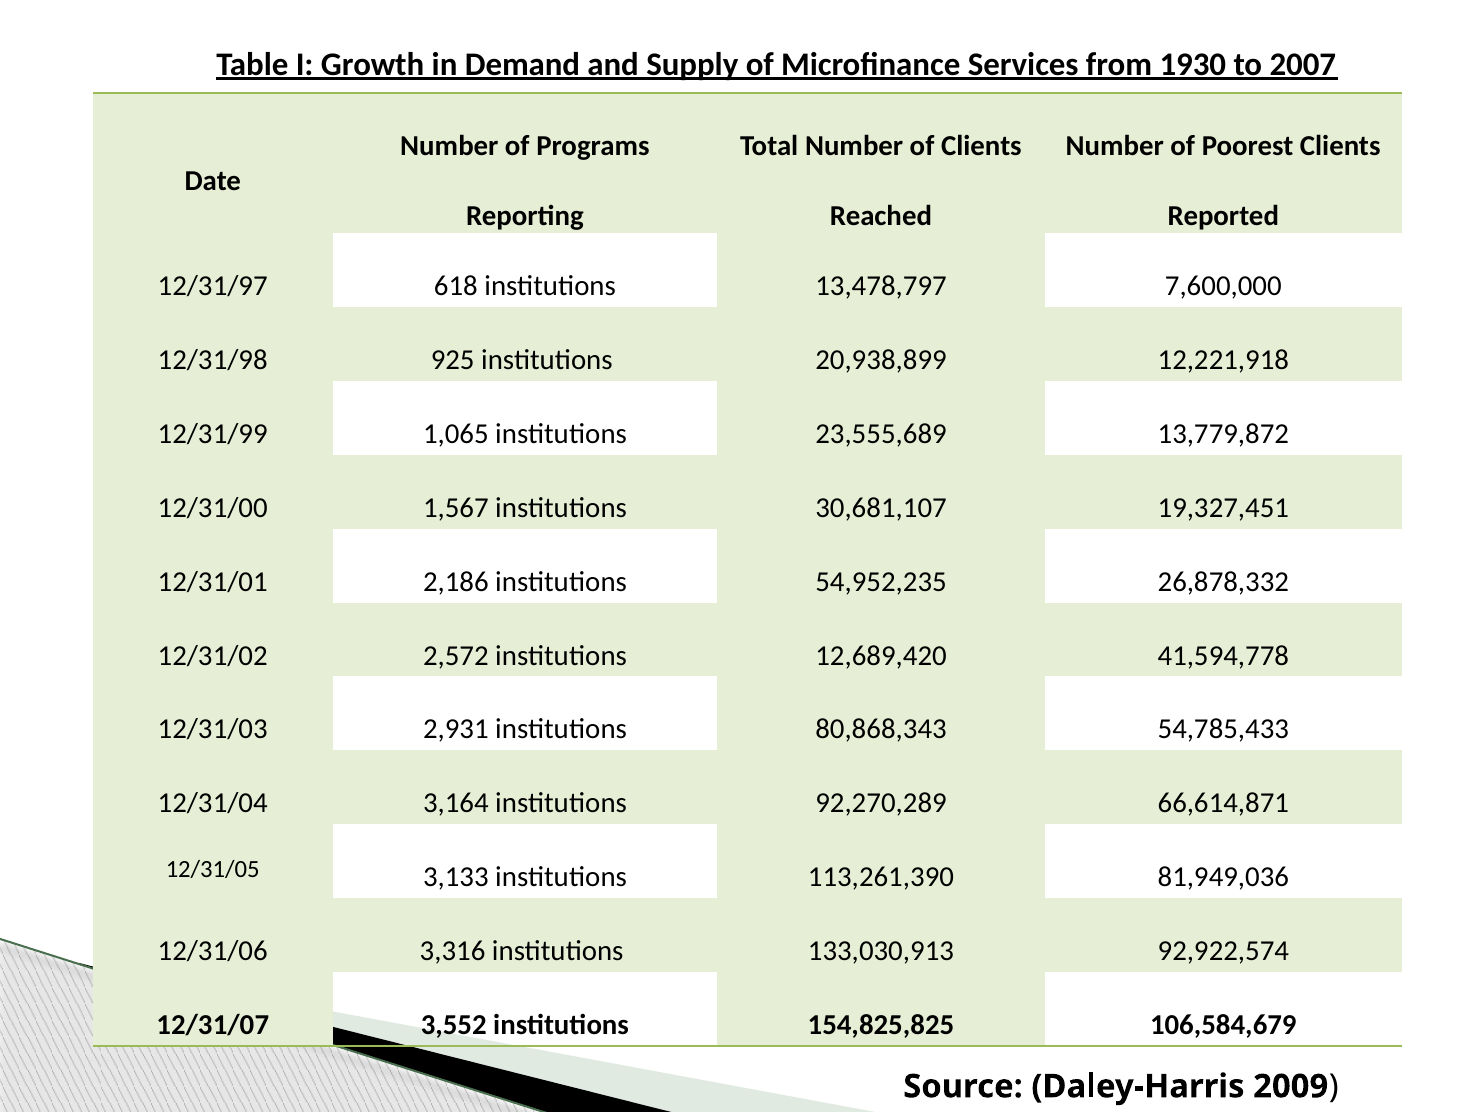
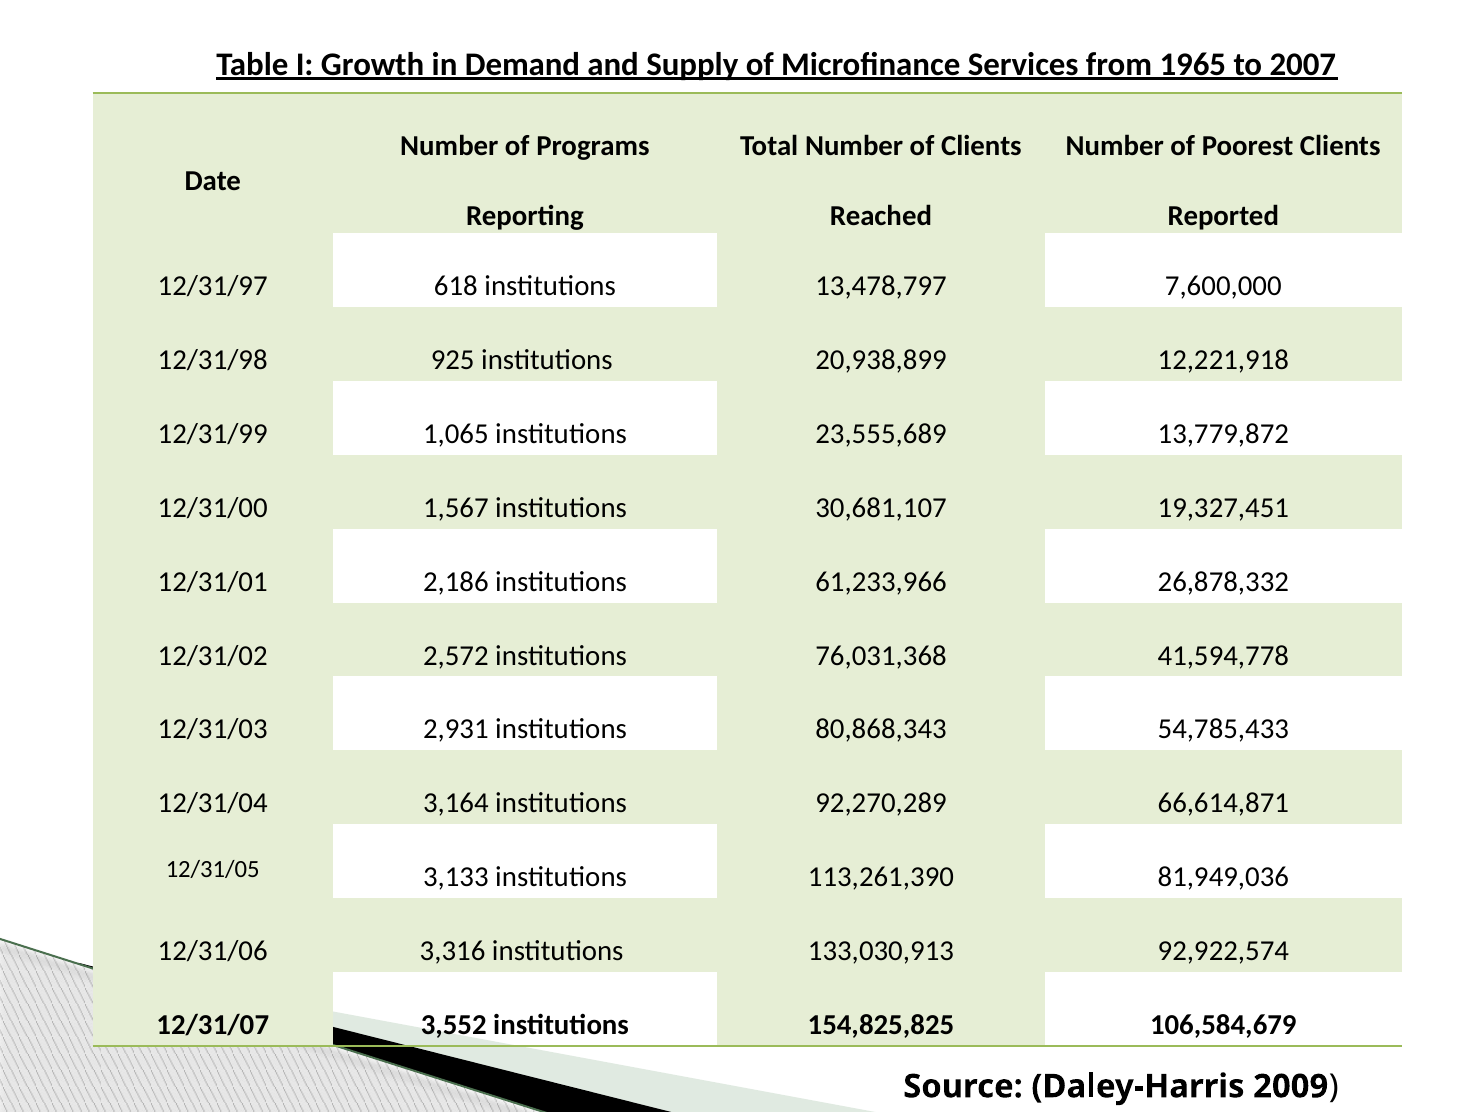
1930: 1930 -> 1965 (1193, 64)
54,952,235: 54,952,235 -> 61,233,966 (881, 582)
12,689,420: 12,689,420 -> 76,031,368 (881, 656)
